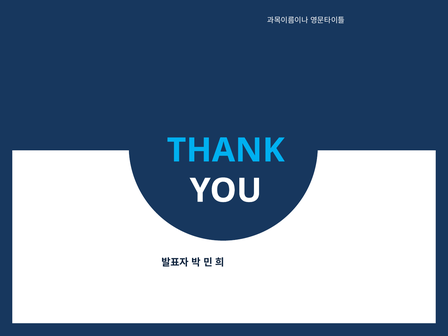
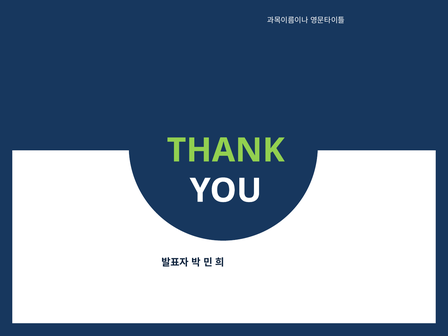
THANK colour: light blue -> light green (226, 150)
